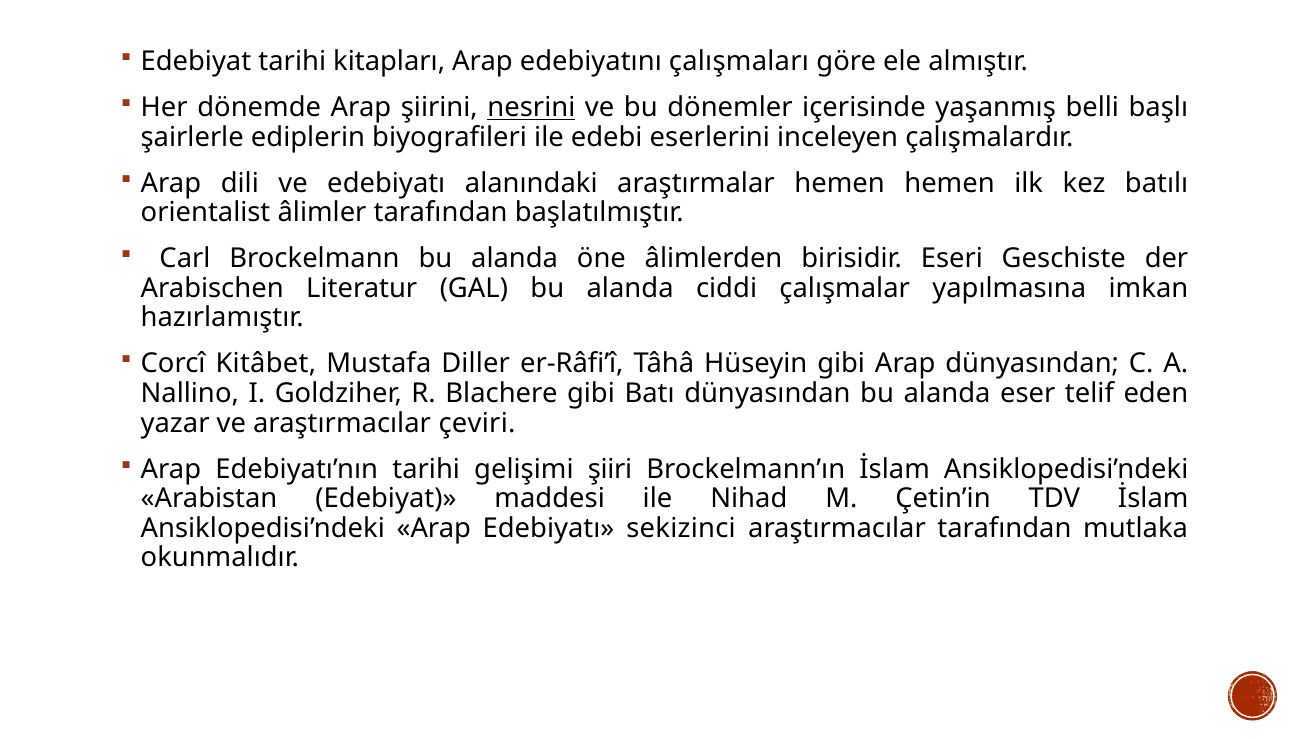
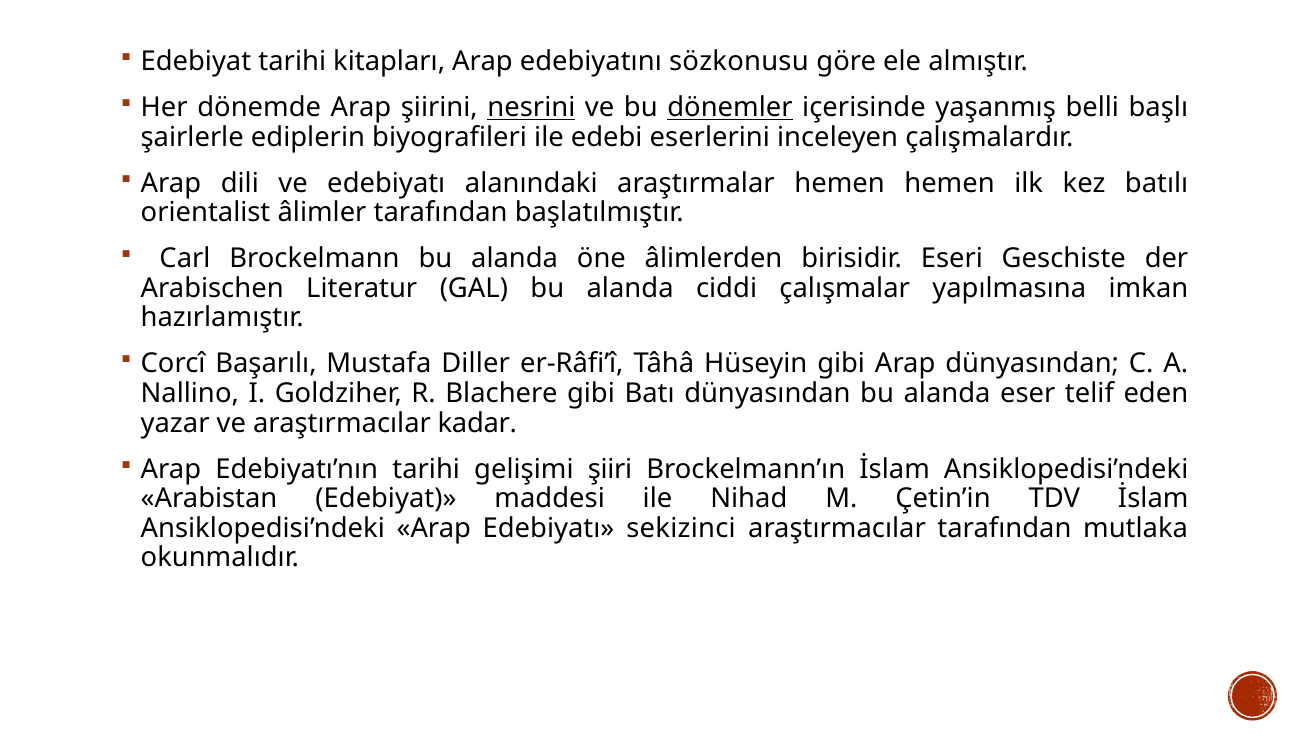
çalışmaları: çalışmaları -> sözkonusu (739, 62)
dönemler underline: none -> present (730, 108)
Kitâbet: Kitâbet -> Başarılı (266, 364)
çeviri: çeviri -> kadar (477, 423)
